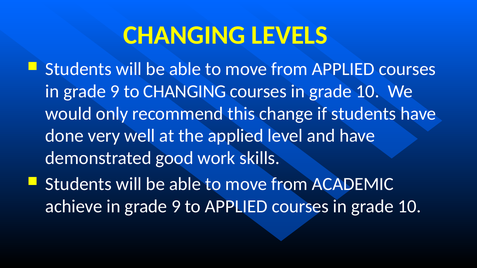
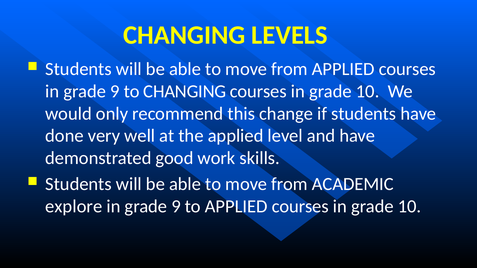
achieve: achieve -> explore (74, 207)
